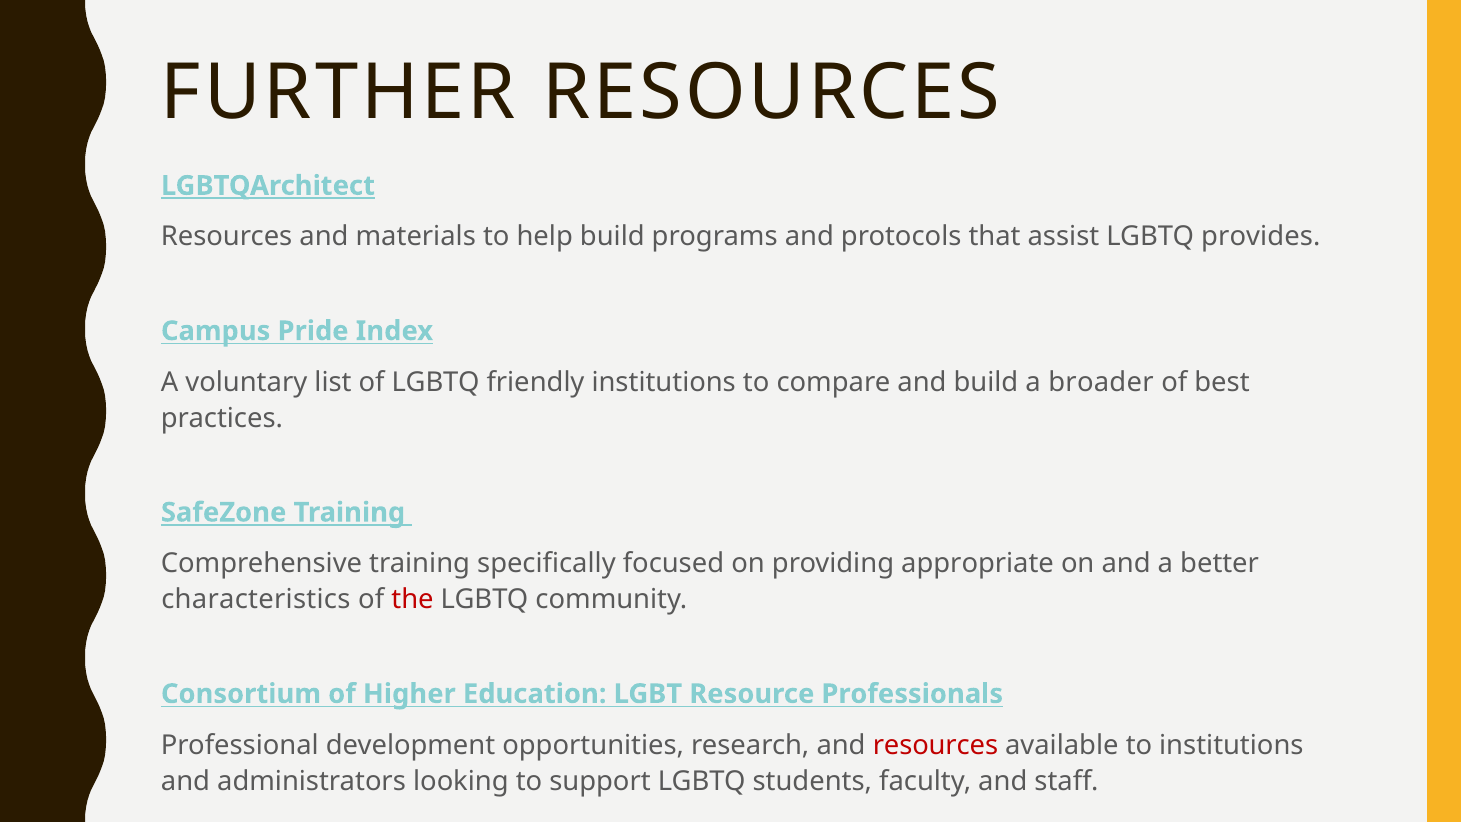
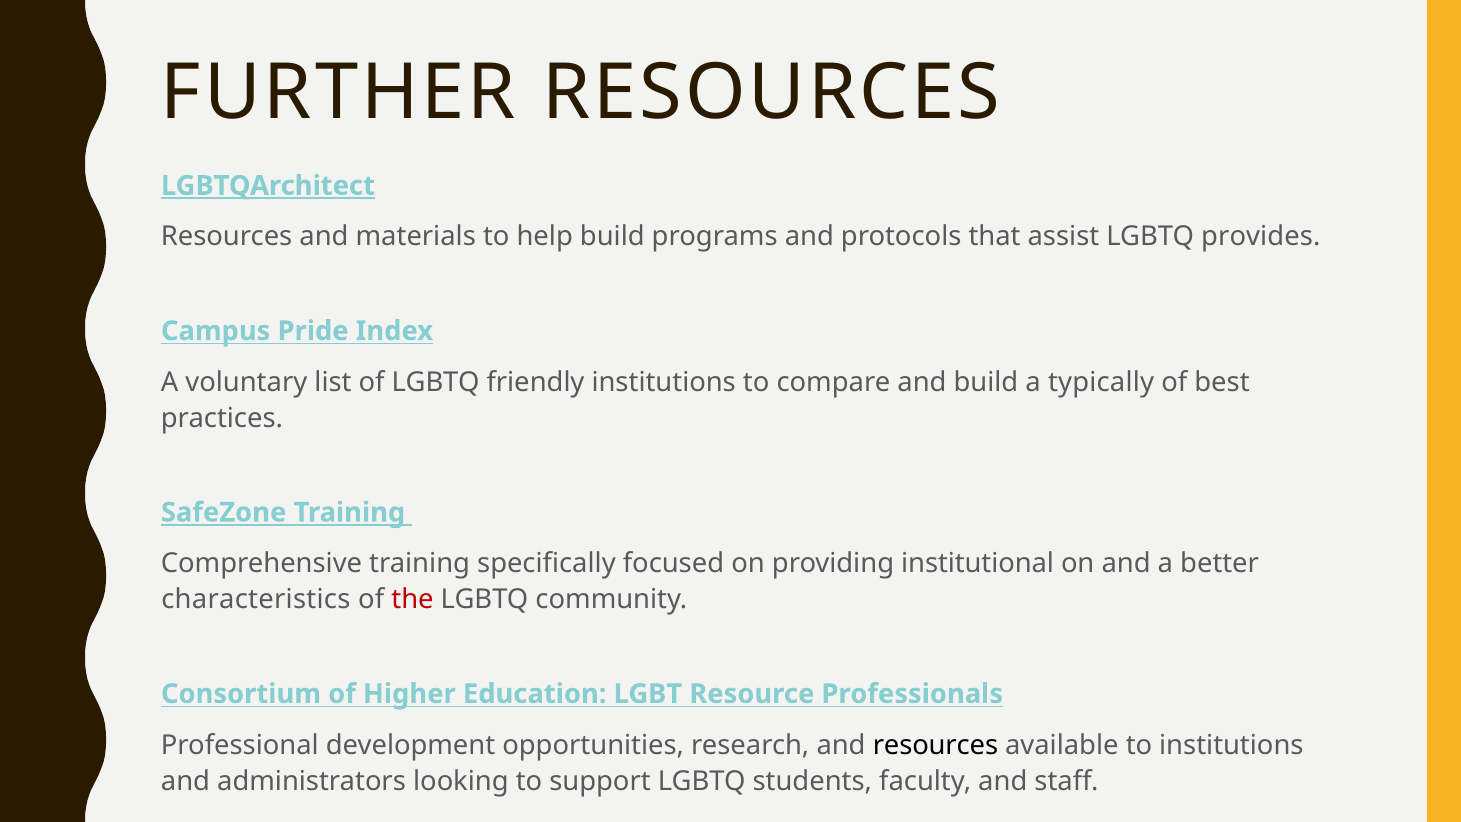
broader: broader -> typically (1101, 382)
appropriate: appropriate -> institutional (978, 564)
resources colour: red -> black (935, 745)
